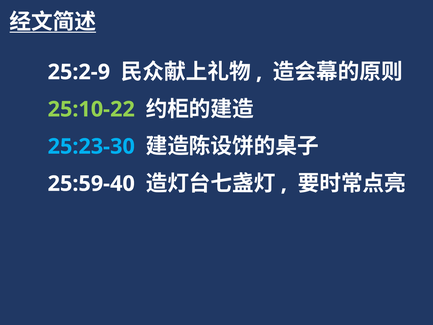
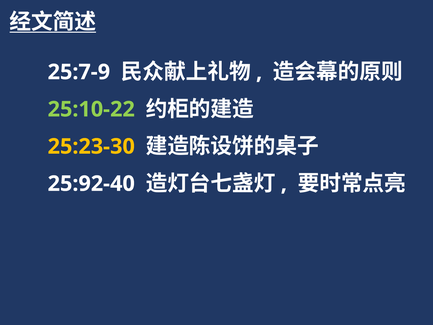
25:2-9: 25:2-9 -> 25:7-9 (79, 72)
25:23-30 colour: light blue -> yellow (91, 146)
25:59-40: 25:59-40 -> 25:92-40 (91, 184)
